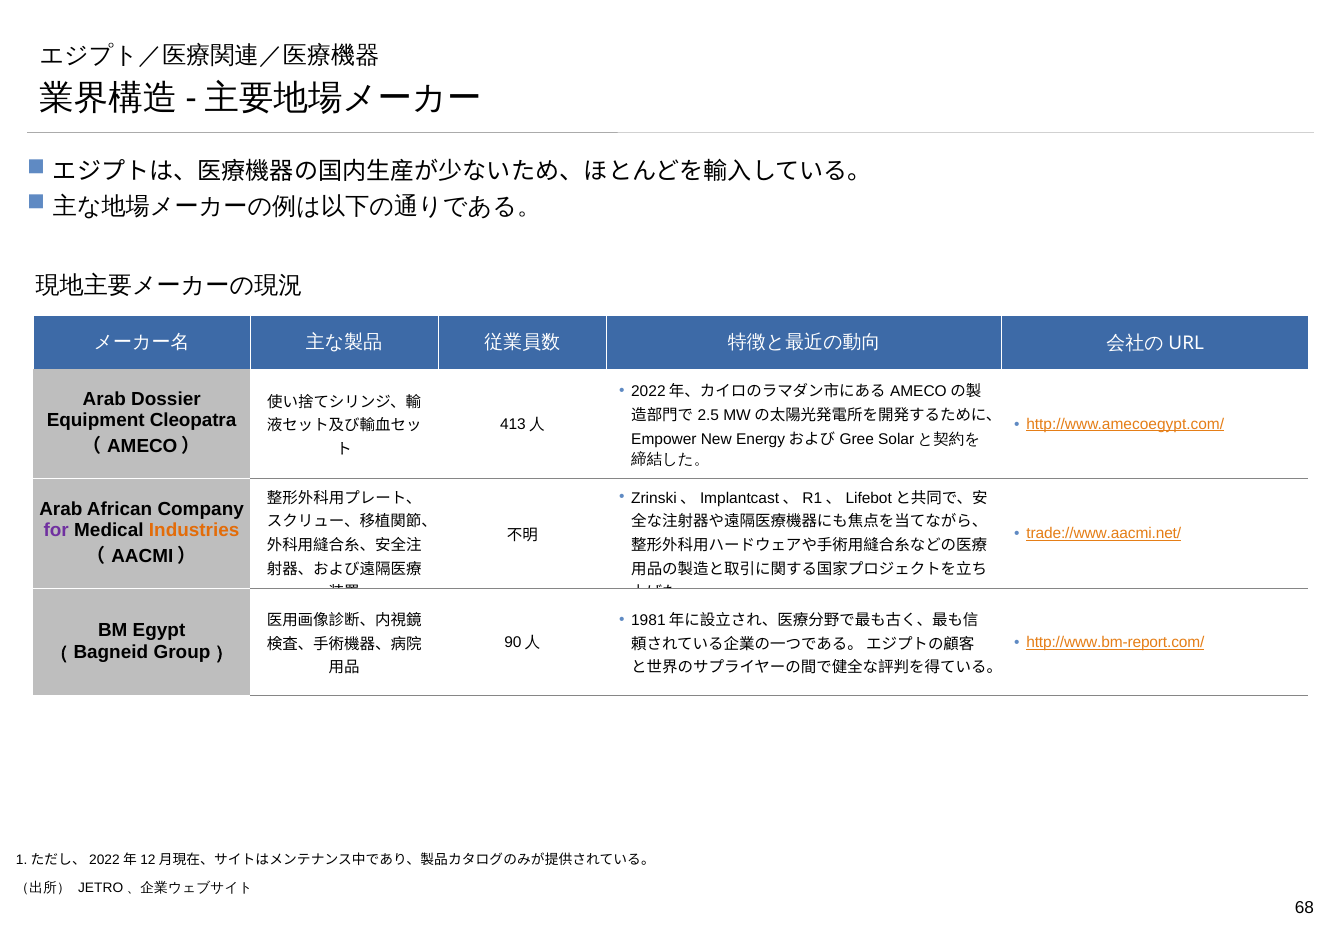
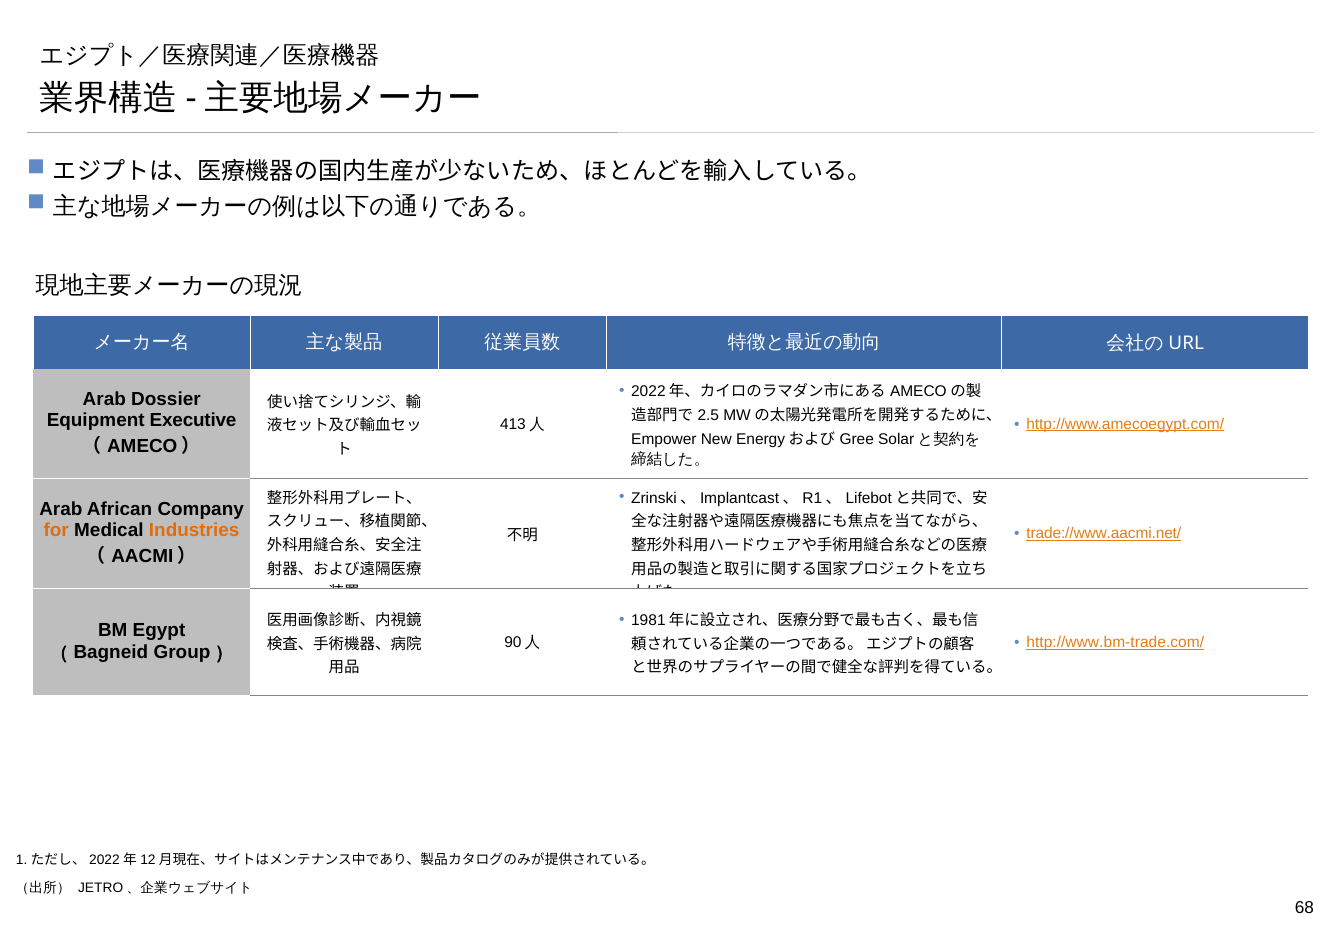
Cleopatra: Cleopatra -> Executive (193, 421)
for colour: purple -> orange (56, 531)
http://www.bm-report.com/: http://www.bm-report.com/ -> http://www.bm-trade.com/ (1115, 643)
